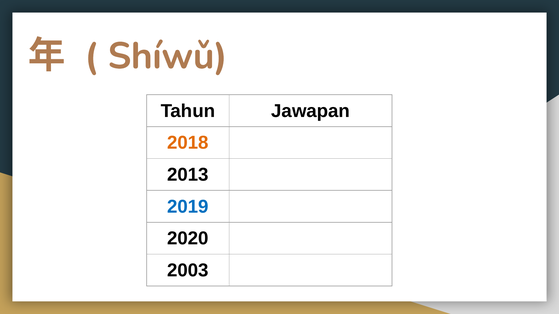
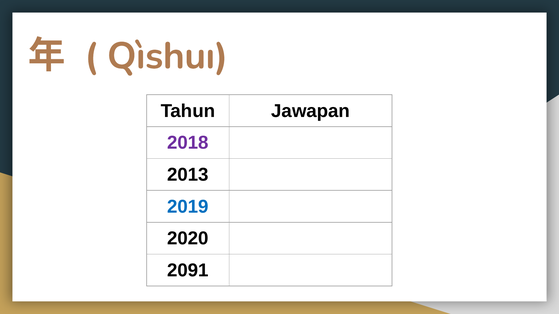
Shíwǔ: Shíwǔ -> Qìshuǐ (168, 56)
2018 colour: orange -> purple (188, 143)
2003: 2003 -> 2091 (188, 271)
